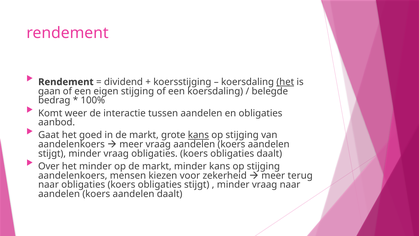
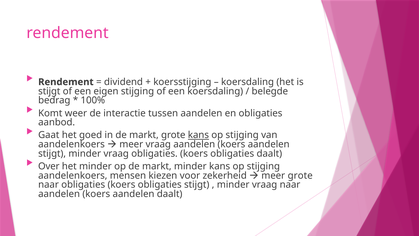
het underline: present -> none (285, 82)
gaan: gaan -> stijgt (49, 91)
meer terug: terug -> grote (300, 175)
